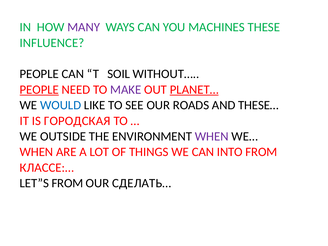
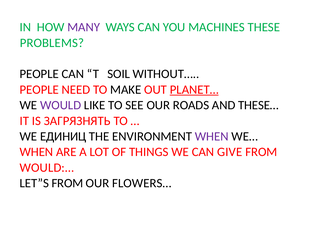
INFLUENCE: INFLUENCE -> PROBLEMS (52, 43)
PEOPLE underline: present -> none (39, 90)
MAKE colour: purple -> black (126, 90)
WOULD colour: blue -> purple (61, 105)
ГОРОДСКАЯ: ГОРОДСКАЯ -> ЗАГРЯЗНЯТЬ (77, 121)
OUTSIDE: OUTSIDE -> ЕДИНИЦ (63, 136)
INTO: INTO -> GIVE (230, 152)
КЛАССЕ:…: КЛАССЕ:… -> WOULD:… (47, 168)
СДЕЛАТЬ…: СДЕЛАТЬ… -> FLOWERS… (142, 183)
